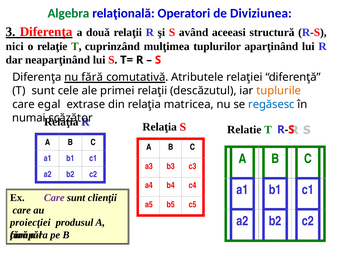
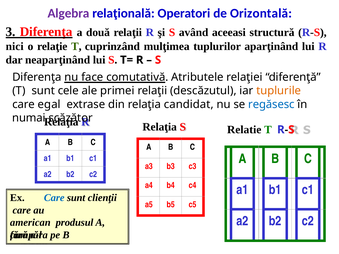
Algebra colour: green -> purple (69, 13)
Diviziunea: Diviziunea -> Orizontală (261, 13)
nu fără: fără -> face (92, 77)
matricea: matricea -> candidat (189, 104)
Care colour: purple -> blue (54, 198)
proiecţiei: proiecţiei -> american (30, 223)
